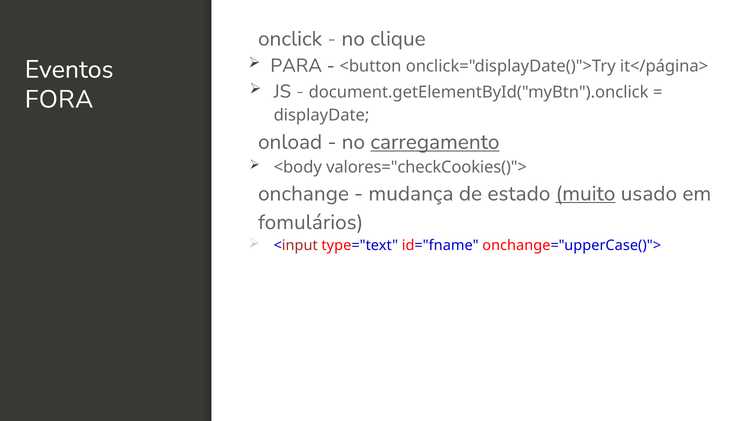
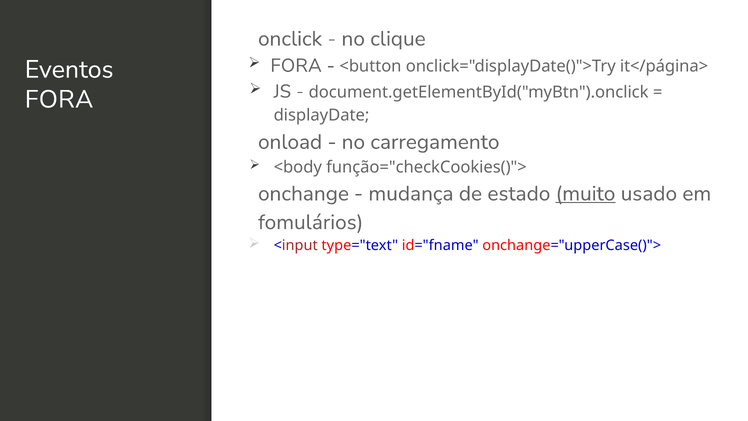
PARA: PARA -> FORA (296, 66)
carregamento underline: present -> none (435, 142)
valores="checkCookies()">: valores="checkCookies()"> -> função="checkCookies()"> (426, 167)
